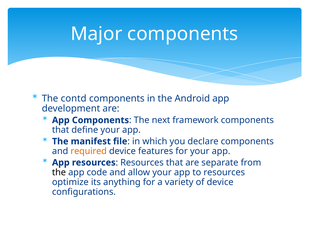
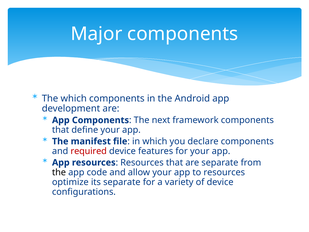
The contd: contd -> which (74, 98)
required colour: orange -> red (89, 151)
its anything: anything -> separate (122, 182)
